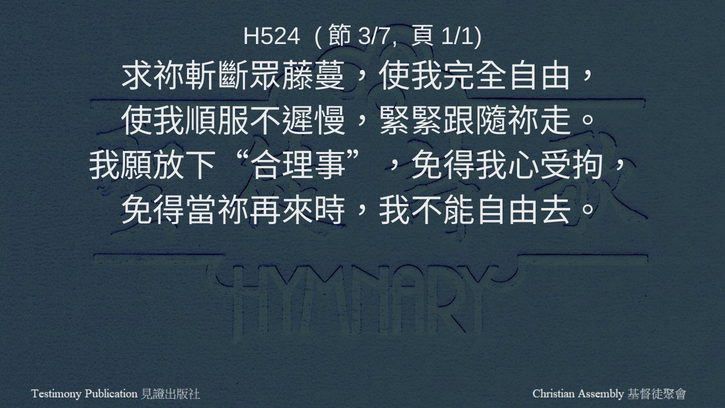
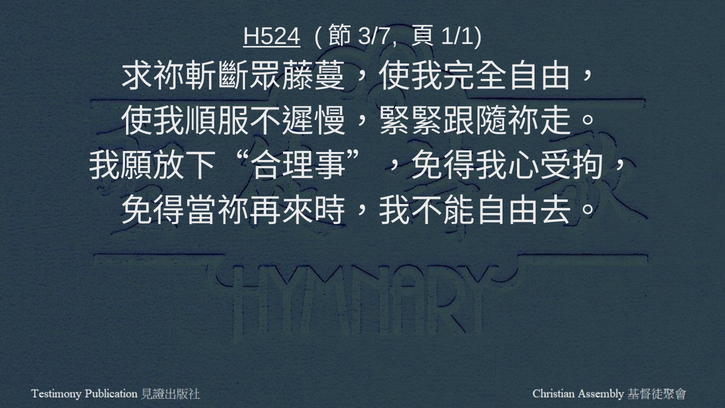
H524 underline: none -> present (272, 36)
